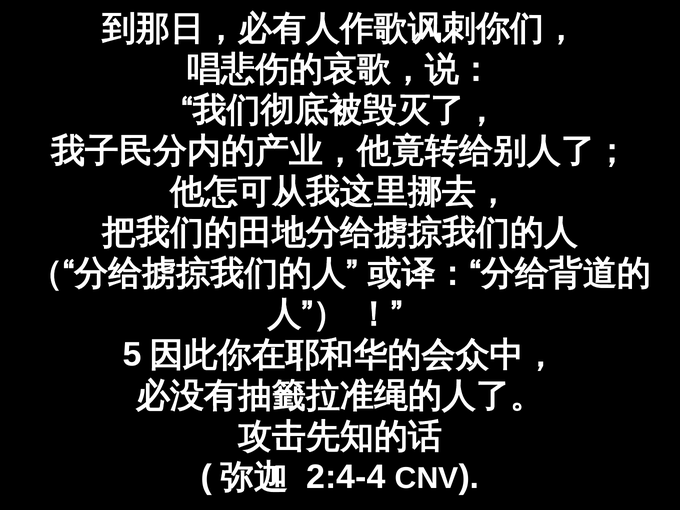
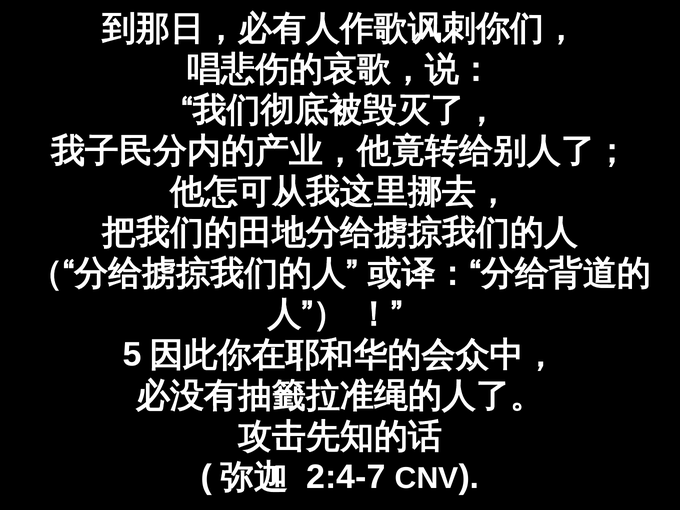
2:4-4: 2:4-4 -> 2:4-7 (346, 477)
